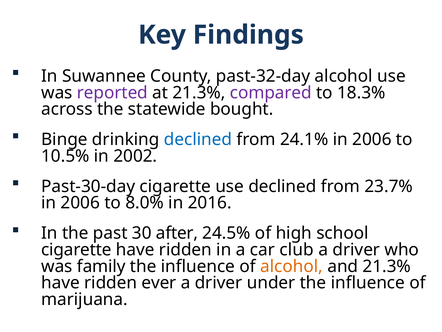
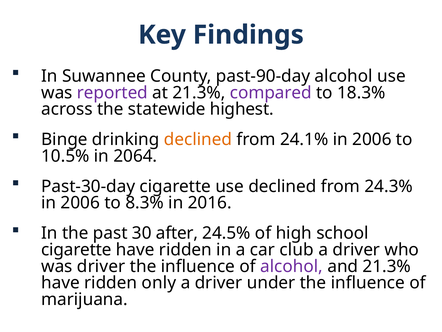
past-32-day: past-32-day -> past-90-day (263, 76)
bought: bought -> highest (242, 109)
declined colour: blue -> orange (198, 139)
2002: 2002 -> 2064 (135, 156)
23.7%: 23.7% -> 24.3% (389, 186)
8.0%: 8.0% -> 8.3% (145, 203)
was family: family -> driver (101, 266)
alcohol colour: orange -> purple (292, 266)
ever: ever -> only (159, 282)
